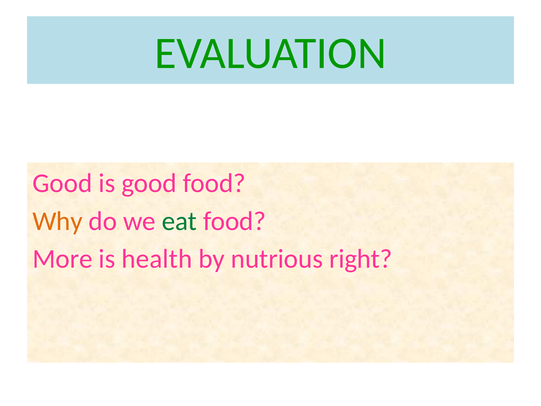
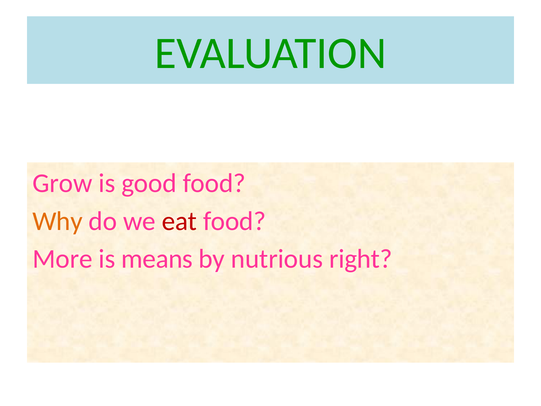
Good: Good -> Grow (62, 183)
eat colour: green -> red (179, 221)
health: health -> means (157, 259)
